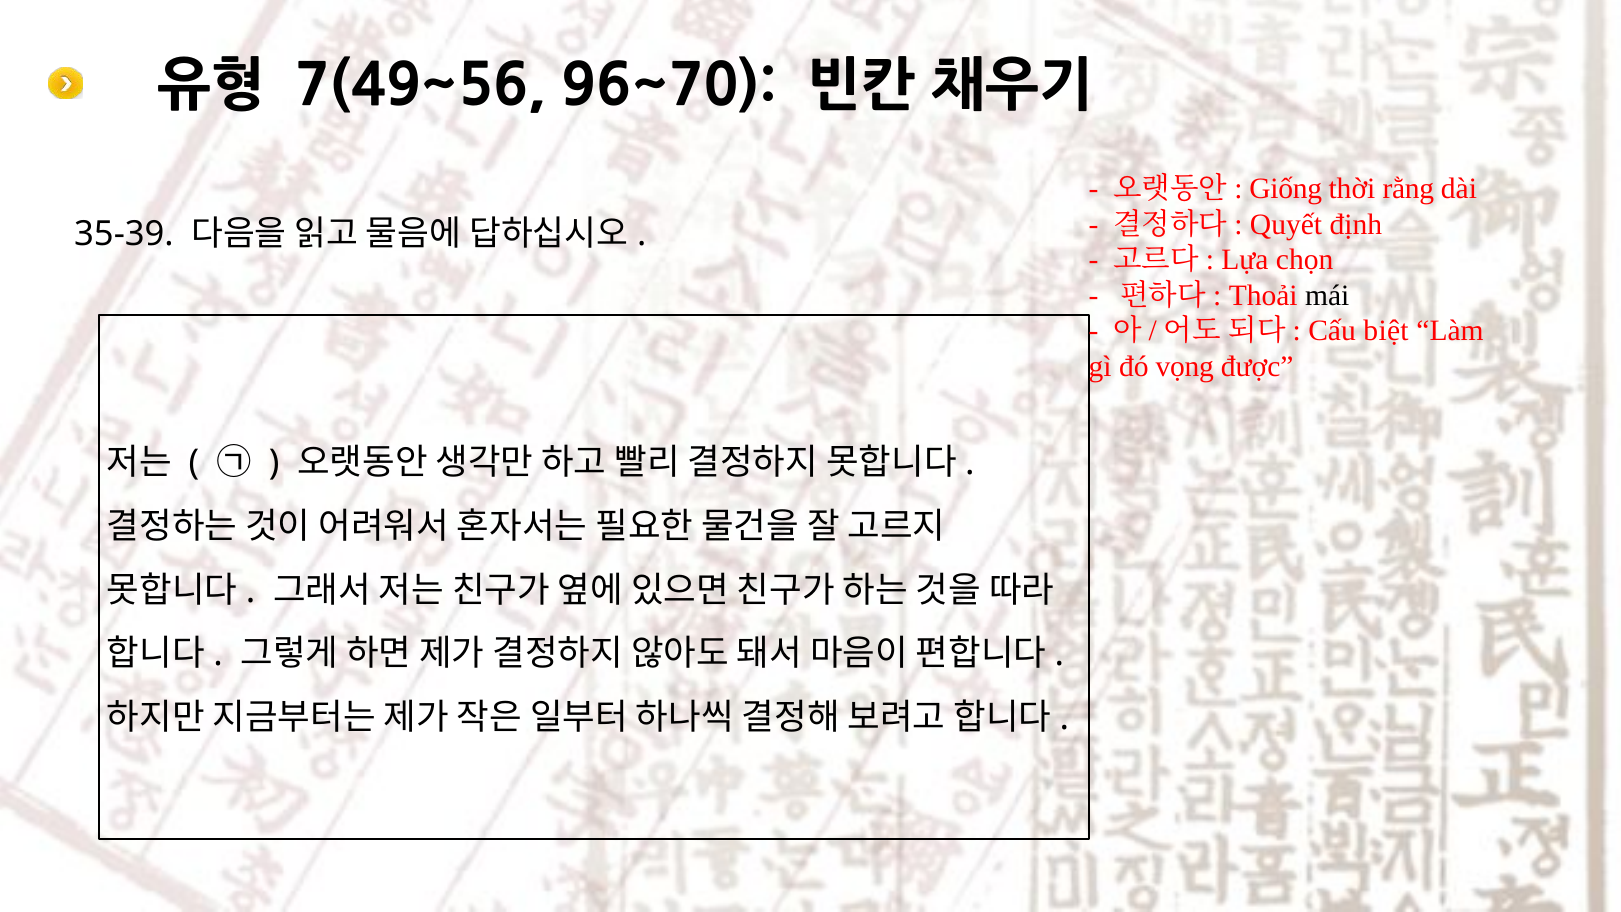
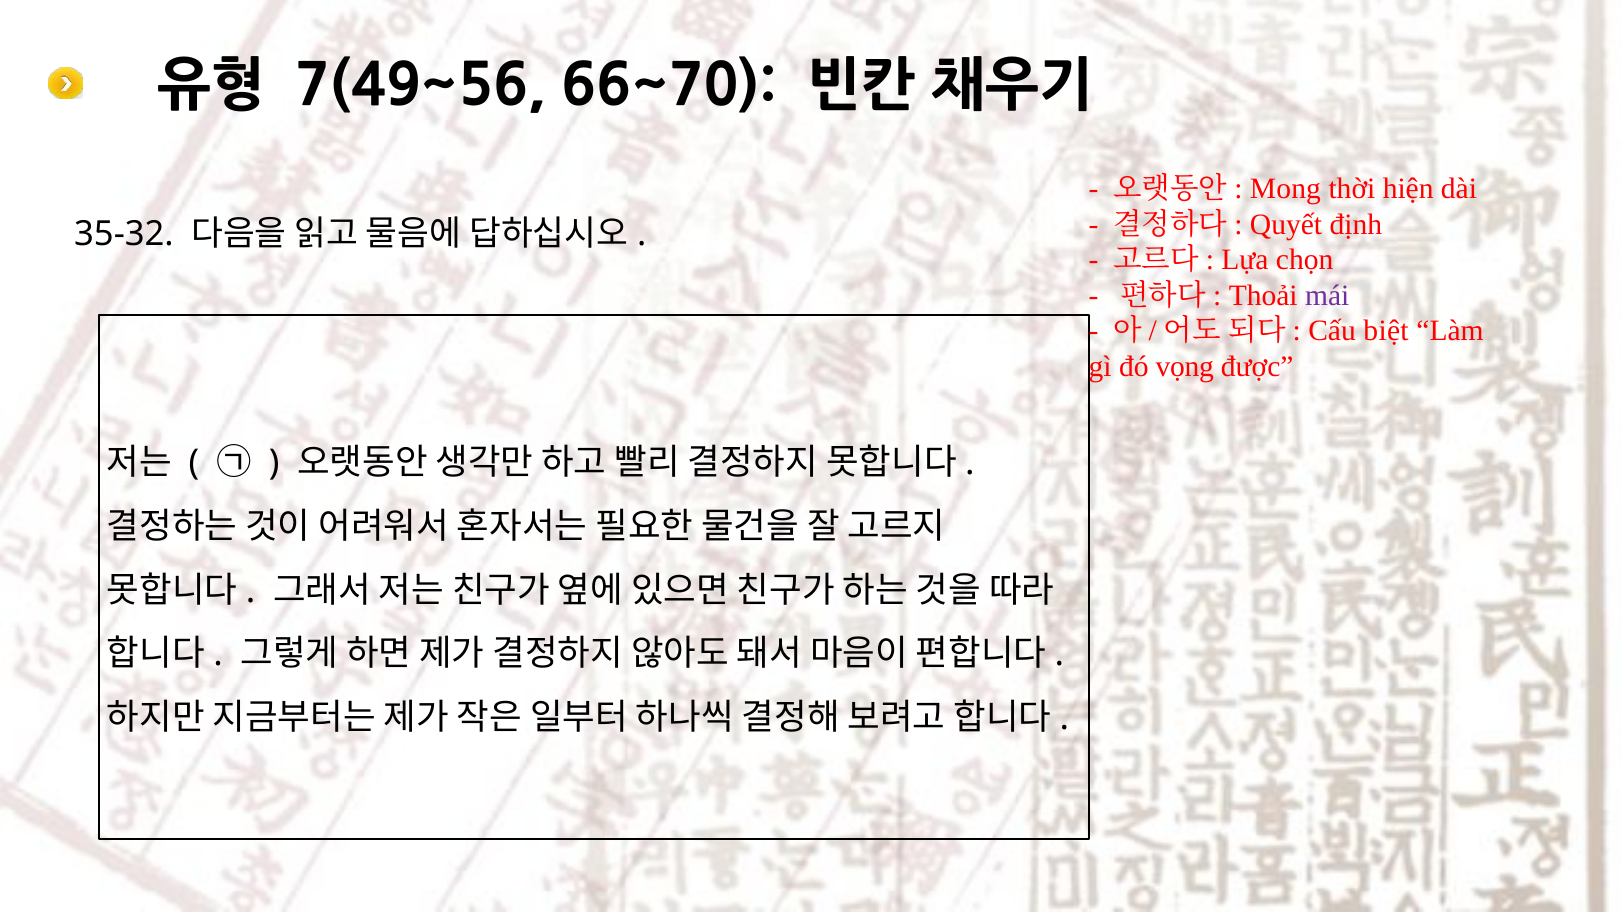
96~70: 96~70 -> 66~70 (670, 87)
Giống: Giống -> Mong (1285, 189)
rằng: rằng -> hiện (1408, 189)
35-39: 35-39 -> 35-32 (124, 234)
mái colour: black -> purple (1327, 295)
